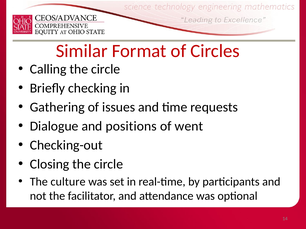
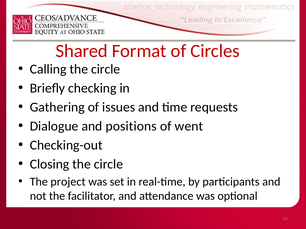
Similar: Similar -> Shared (82, 51)
culture: culture -> project (68, 182)
